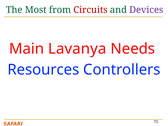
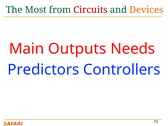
Devices colour: purple -> orange (146, 10)
Lavanya: Lavanya -> Outputs (77, 49)
Resources: Resources -> Predictors (43, 70)
